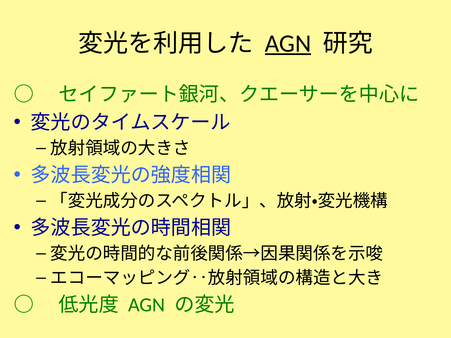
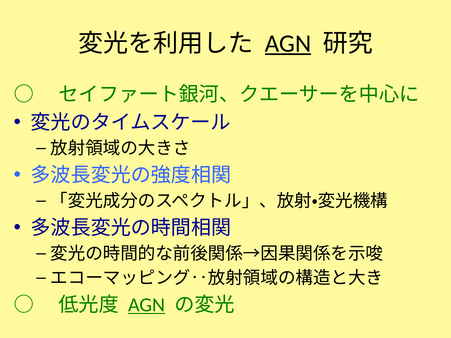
AGN underline: none -> present (147, 305)
